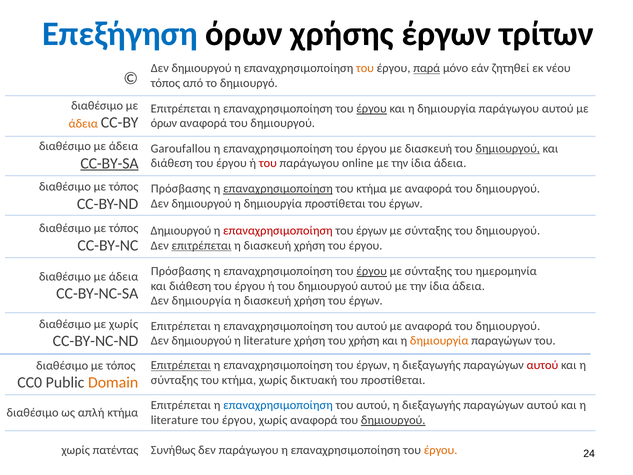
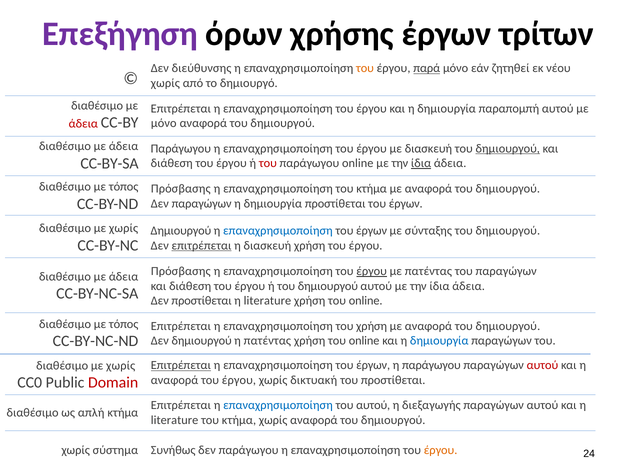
Επεξήγηση colour: blue -> purple (120, 34)
δημιουργού: δημιουργού -> διεύθυνσης (201, 68)
τόπος: τόπος -> χωρίς (165, 83)
έργου underline: present -> none (372, 109)
δημιουργία παράγωγου: παράγωγου -> παραπομπή (509, 109)
όρων: όρων -> μόνο (164, 123)
άδεια colour: orange -> red (83, 124)
Garoufallou: Garoufallou -> Παράγωγου (181, 148)
CC-BY-SA underline: present -> none (109, 163)
ίδια underline: none -> present (421, 163)
επαναχρησιμοποίηση underline: present -> none (278, 189)
δημιουργού: δημιουργού -> παραγώγων (202, 203)
τόπος: τόπος -> χωρίς (124, 228)
επαναχρησιμοποίηση colour: red -> blue (278, 231)
σύνταξης: σύνταξης -> πατέντας (428, 271)
του ημερομηνία: ημερομηνία -> παραγώγων (506, 271)
Δεν δημιουργία: δημιουργία -> προστίθεται (202, 301)
διασκευή: διασκευή -> literature (267, 301)
έργων: έργων -> online (366, 301)
χωρίς: χωρίς -> τόπος (124, 324)
αυτού: αυτού -> χρήση (372, 326)
literature: literature -> πατέντας (267, 341)
χρήση: χρήση -> online (364, 341)
δημιουργία colour: orange -> blue (439, 341)
τόπος: τόπος -> χωρίς (121, 365)
διεξαγωγής: διεξαγωγής -> παράγωγου (431, 365)
σύνταξης: σύνταξης -> αναφορά (175, 380)
κτήμα: κτήμα -> έργου (239, 380)
Domain colour: orange -> red (113, 382)
έργου: έργου -> κτήμα (239, 420)
δημιουργού underline: present -> none (393, 420)
πατέντας: πατέντας -> σύστημα (115, 450)
